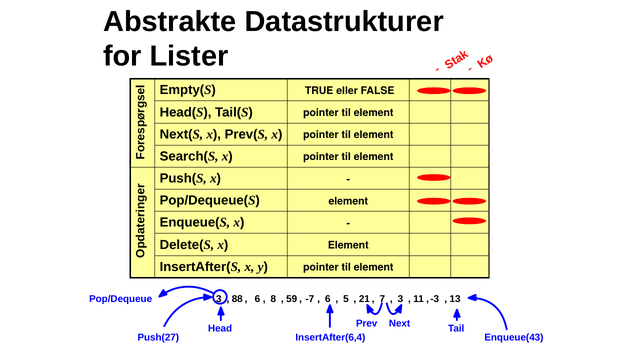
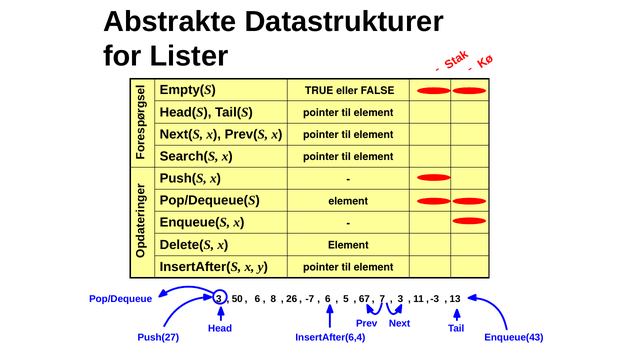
88: 88 -> 50 (237, 299)
59: 59 -> 26 (292, 299)
21: 21 -> 67 (364, 299)
